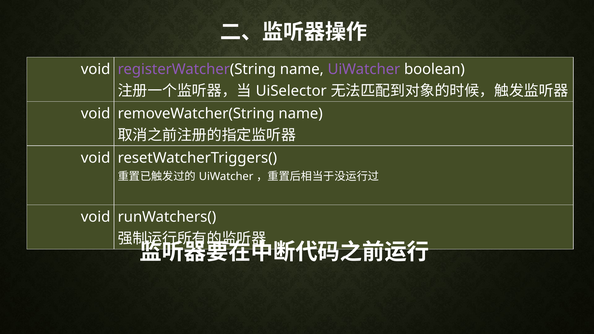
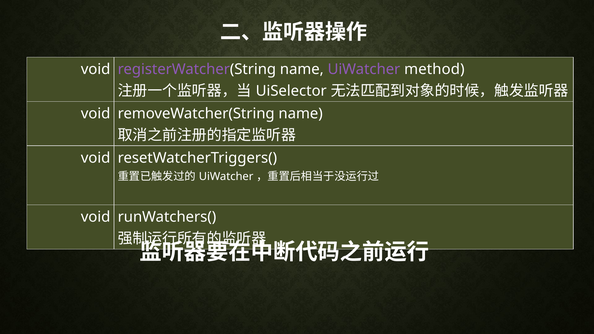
boolean: boolean -> method (434, 69)
